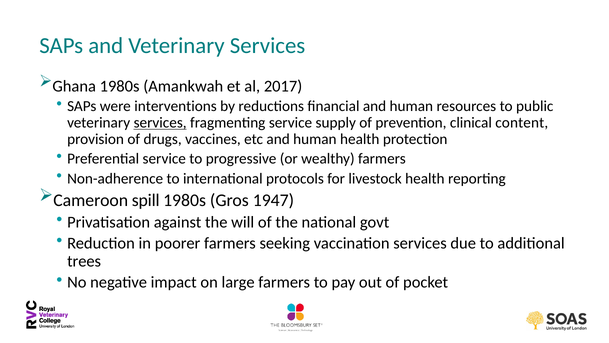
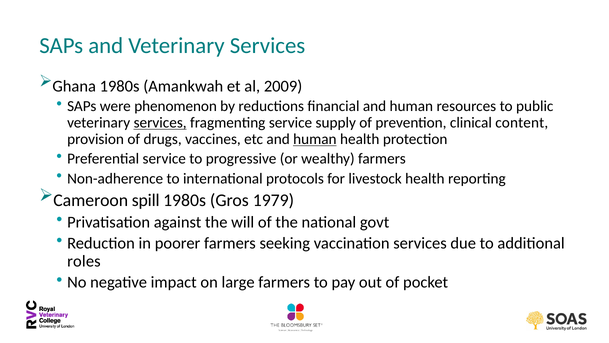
2017: 2017 -> 2009 (283, 86)
interventions: interventions -> phenomenon (176, 106)
human underline: none -> present (315, 139)
1947: 1947 -> 1979 (273, 200)
trees: trees -> roles (84, 261)
